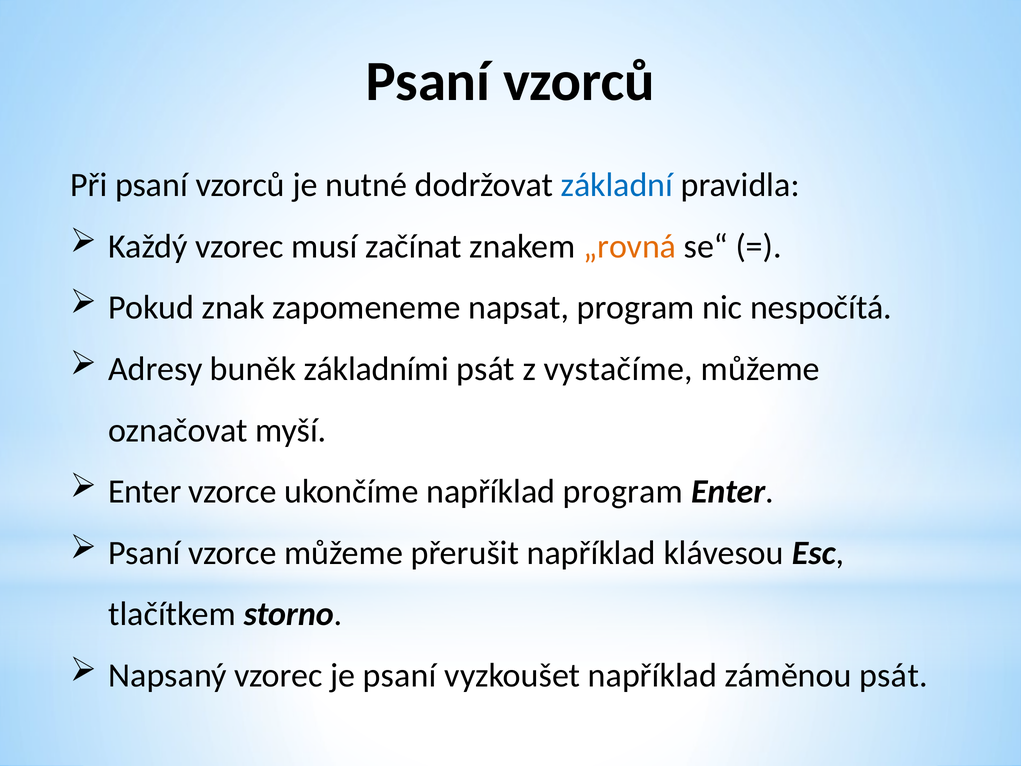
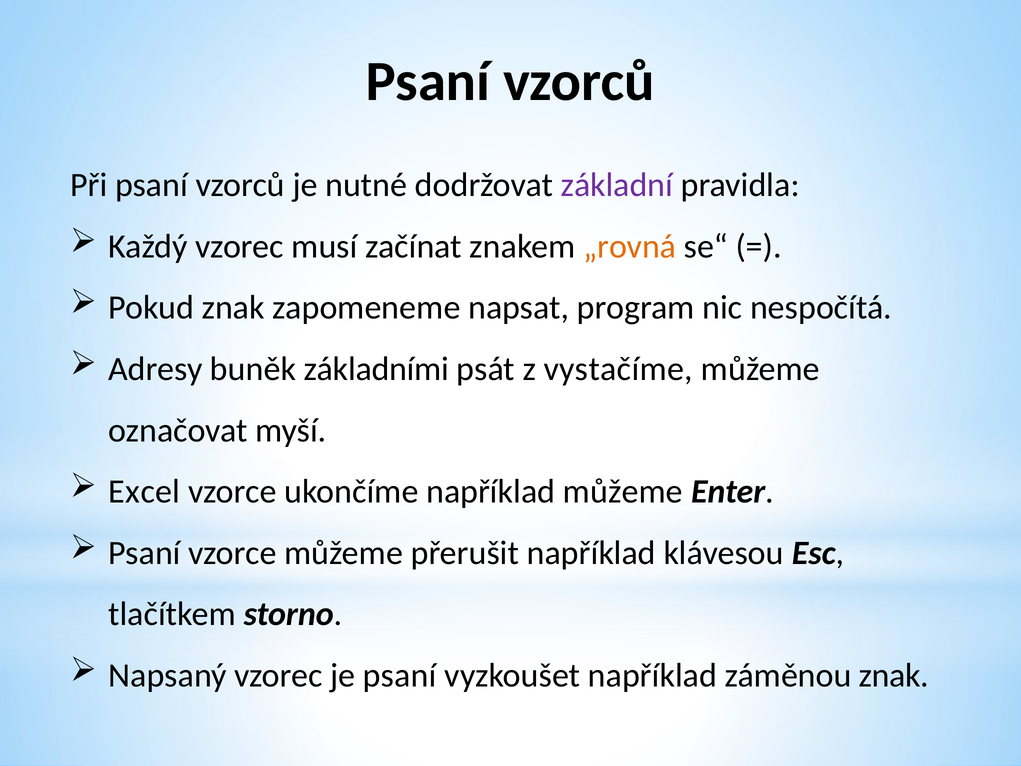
základní colour: blue -> purple (617, 185)
Enter: Enter -> Excel (144, 491)
například program: program -> můžeme (623, 491)
záměnou psát: psát -> znak (894, 675)
